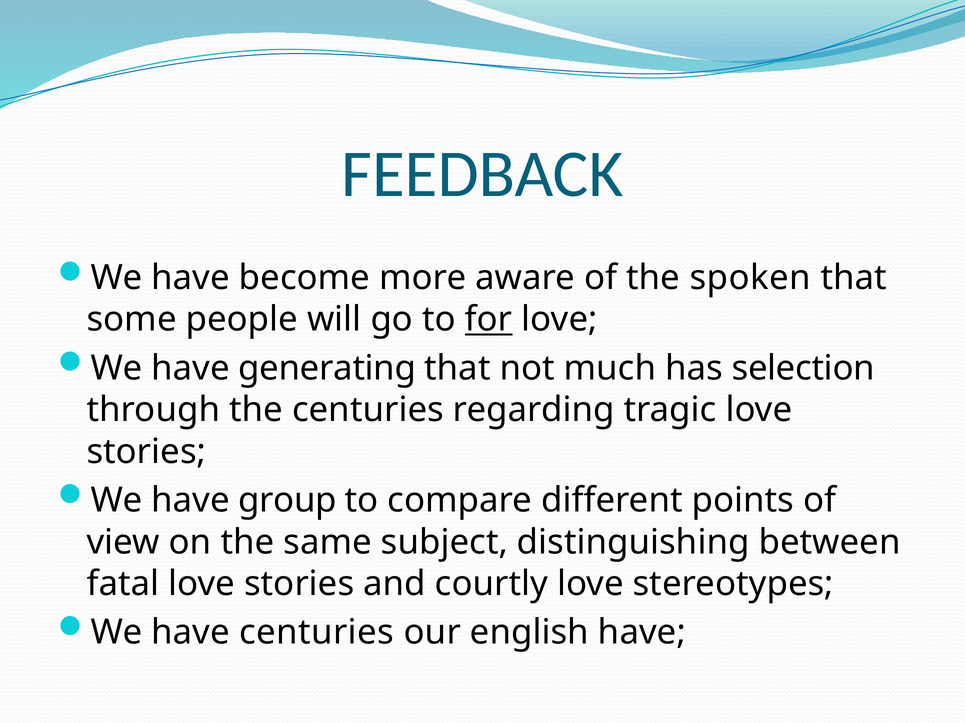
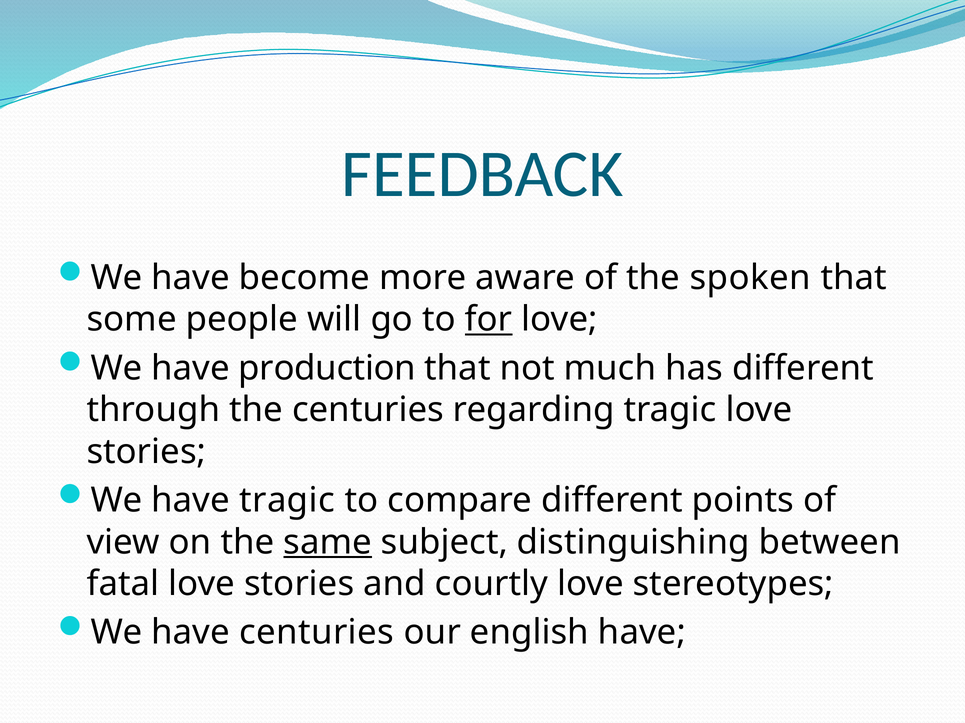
generating: generating -> production (327, 368)
has selection: selection -> different (803, 368)
have group: group -> tragic (287, 501)
same underline: none -> present (328, 543)
